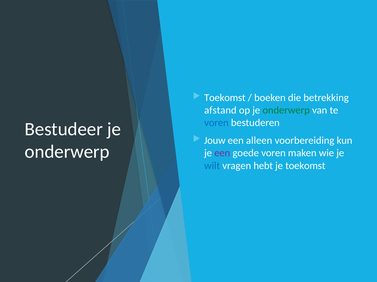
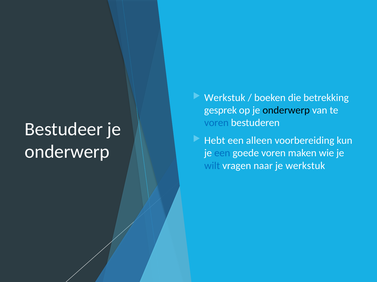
Toekomst: Toekomst -> Werkstuk (225, 98)
afstand: afstand -> gesprek (220, 110)
onderwerp colour: green -> black (286, 110)
Jouw: Jouw -> Hebt (215, 141)
een colour: purple -> blue (222, 153)
hebt: hebt -> naar (263, 166)
je toekomst: toekomst -> werkstuk (305, 166)
